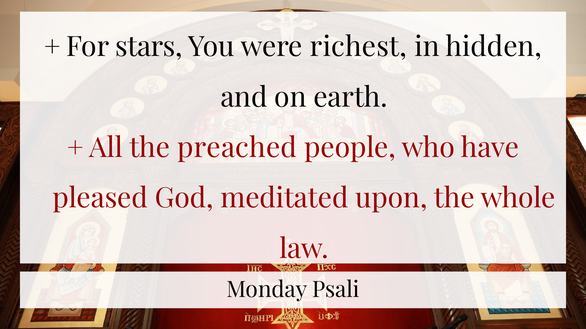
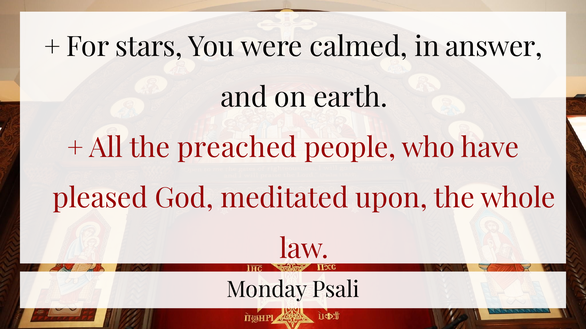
richest: richest -> calmed (359, 47)
hidden: hidden -> answer (494, 47)
